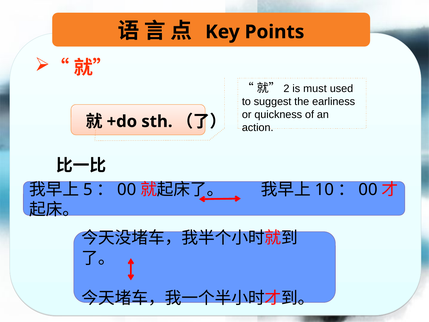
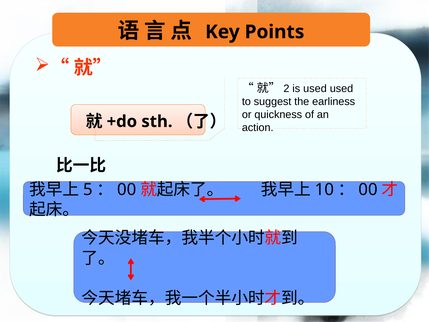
is must: must -> used (315, 89)
